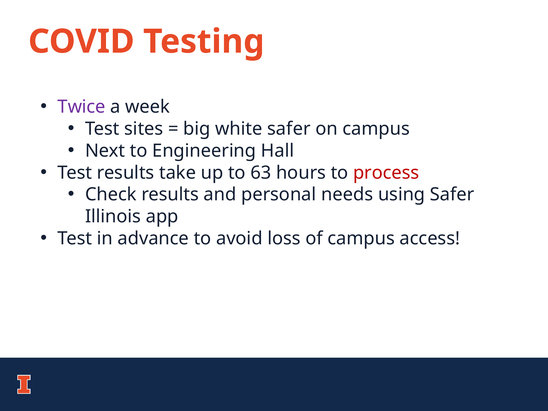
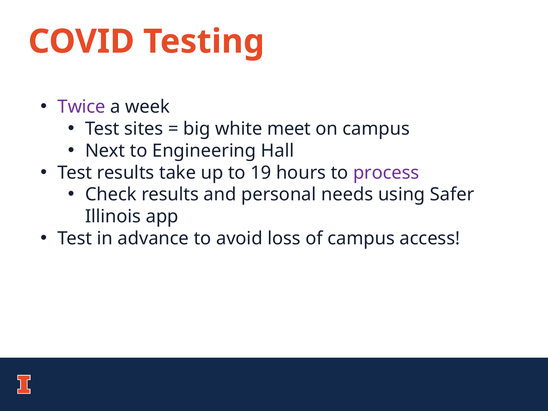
white safer: safer -> meet (289, 129)
63: 63 -> 19 (261, 173)
process colour: red -> purple (386, 173)
